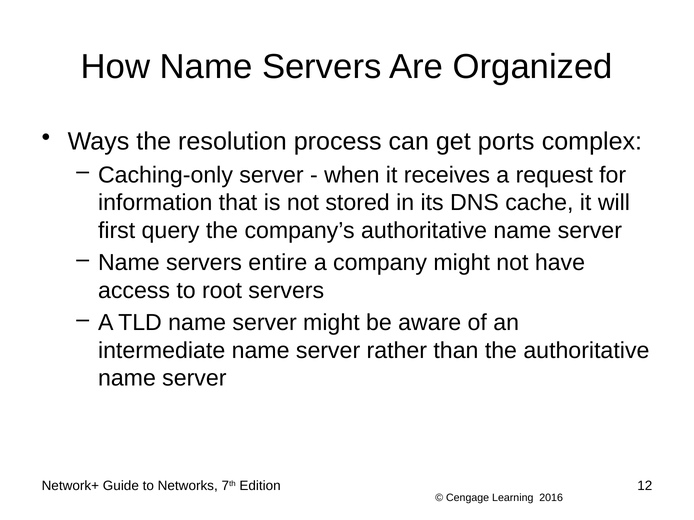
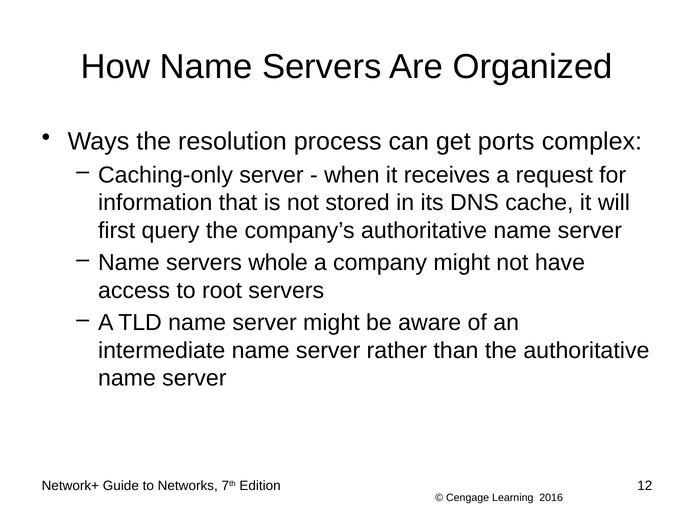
entire: entire -> whole (278, 263)
